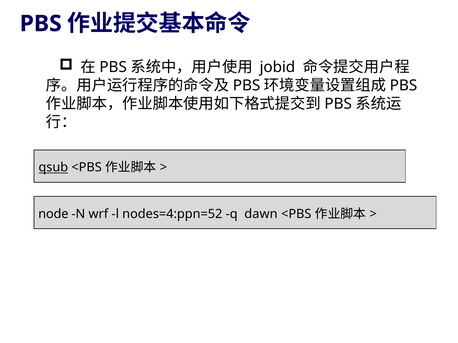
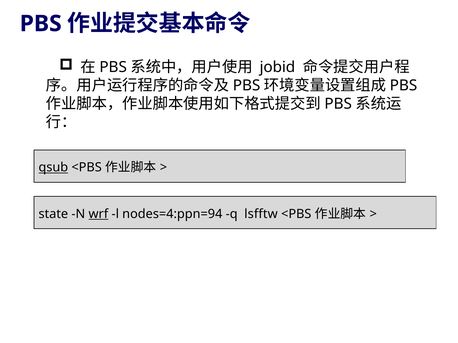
node: node -> state (53, 214)
wrf underline: none -> present (98, 214)
nodes=4:ppn=52: nodes=4:ppn=52 -> nodes=4:ppn=94 (172, 214)
dawn: dawn -> lsfftw (261, 214)
